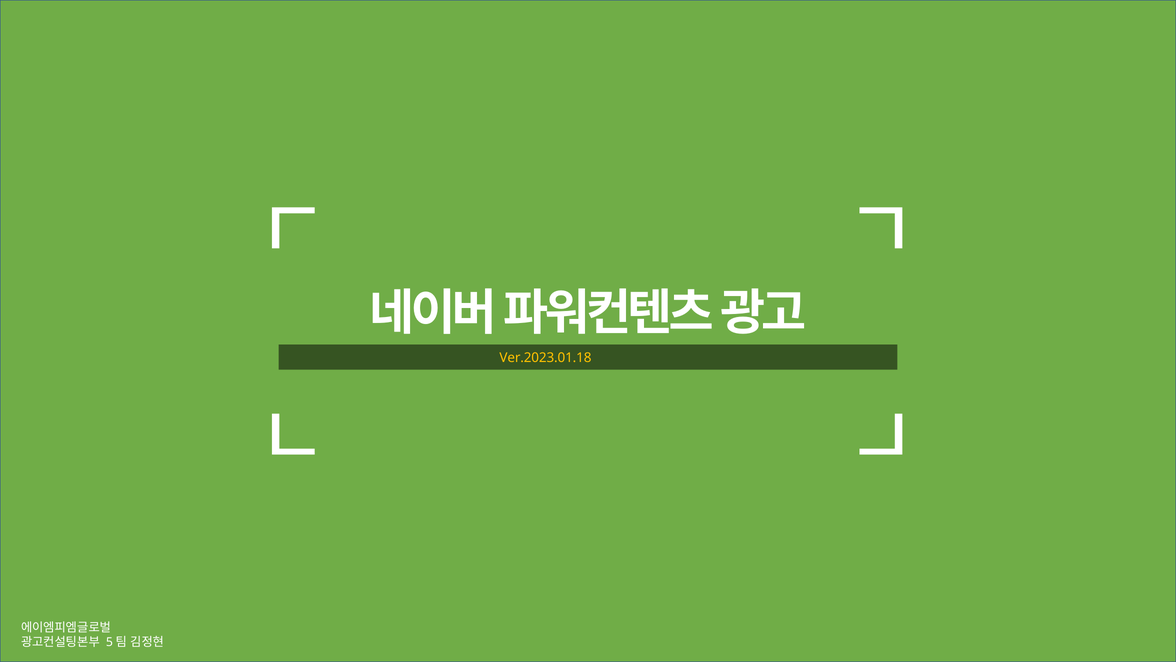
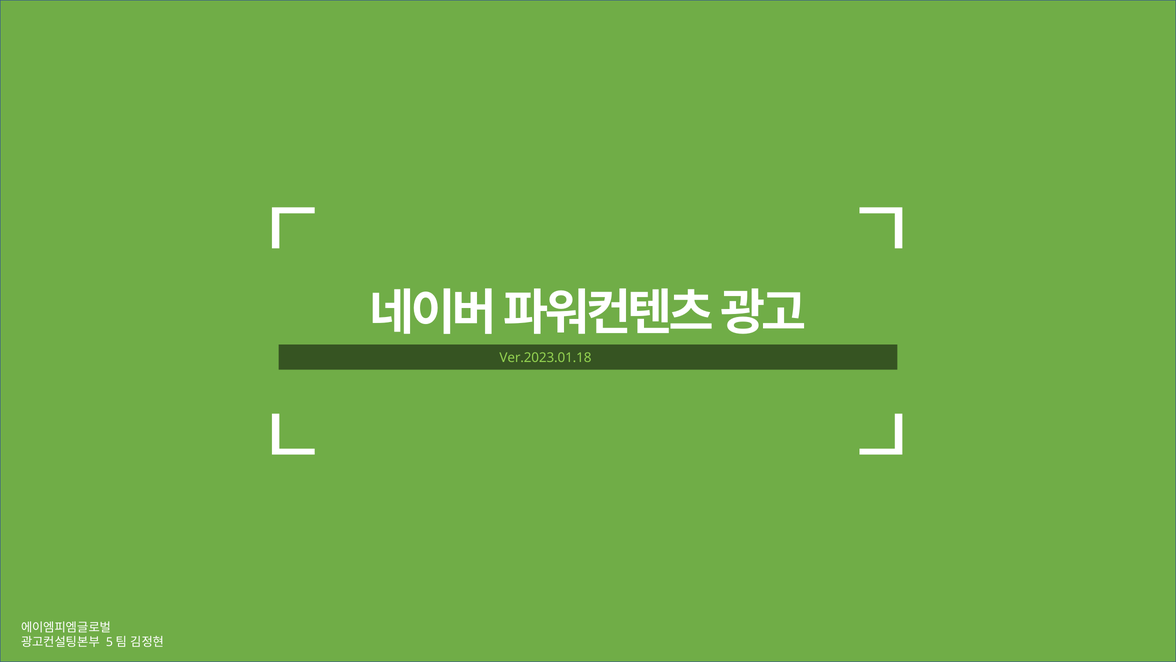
Ver.2023.01.18 colour: yellow -> light green (545, 358)
